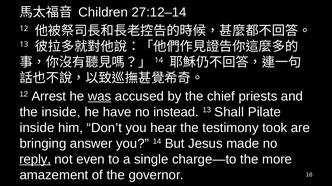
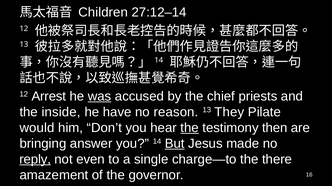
instead: instead -> reason (176, 112)
Shall: Shall -> They (229, 112)
inside: inside -> would (37, 128)
the underline: none -> present (190, 128)
took: took -> then (275, 128)
But underline: none -> present (175, 144)
more: more -> there (277, 160)
